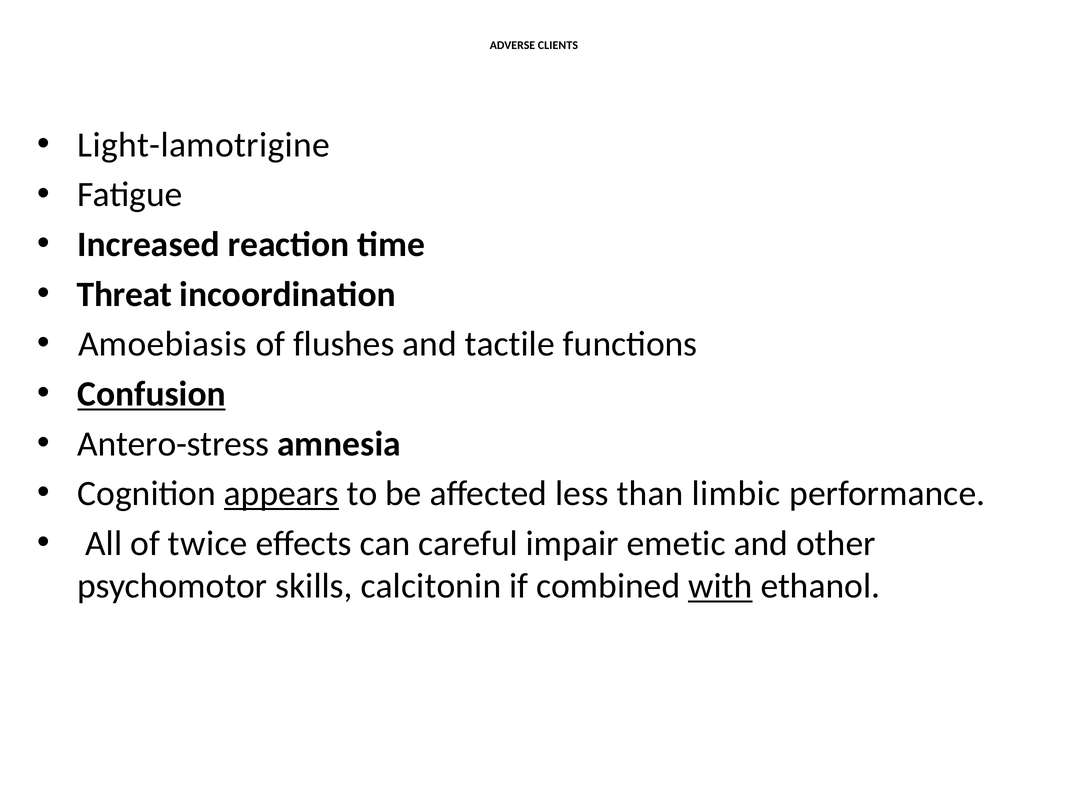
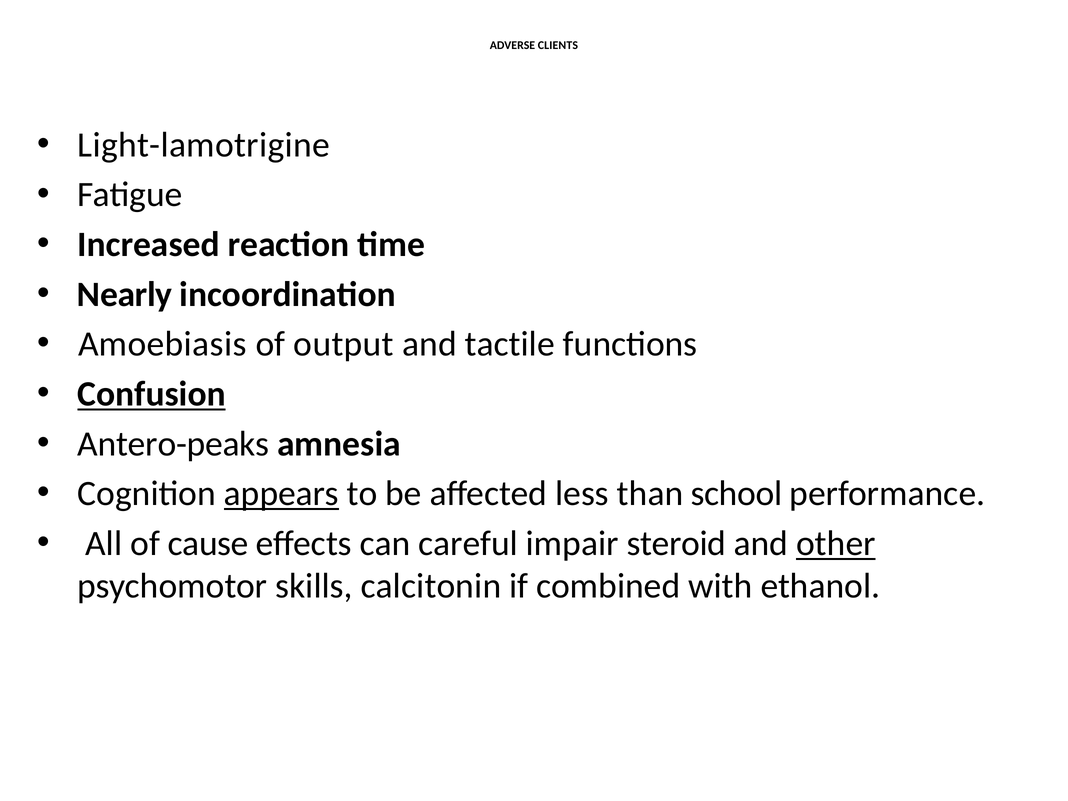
Threat: Threat -> Nearly (125, 294)
flushes: flushes -> output (344, 344)
Antero-stress: Antero-stress -> Antero-peaks (173, 444)
limbic: limbic -> school (736, 494)
twice: twice -> cause (208, 544)
emetic: emetic -> steroid (676, 544)
other underline: none -> present (836, 544)
with underline: present -> none (720, 586)
